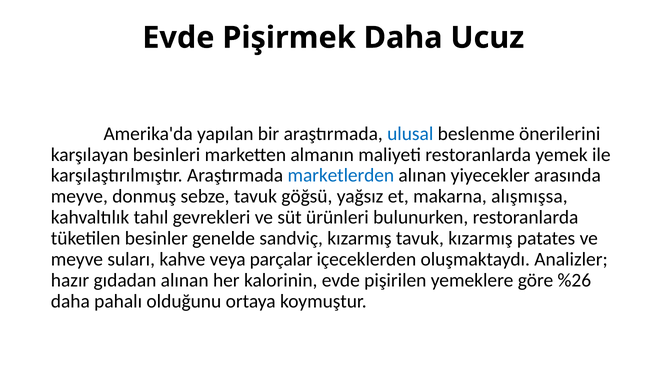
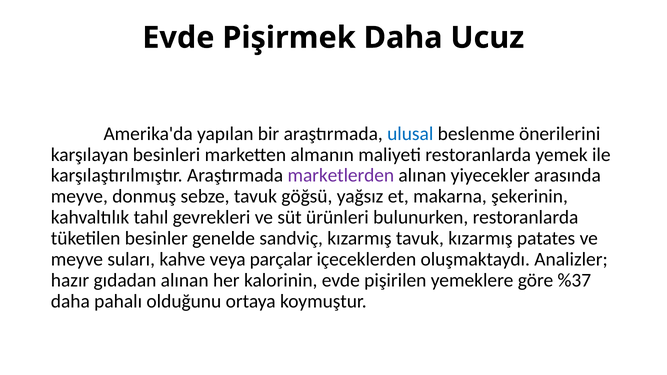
marketlerden colour: blue -> purple (341, 176)
alışmışsa: alışmışsa -> şekerinin (530, 197)
%26: %26 -> %37 (574, 281)
